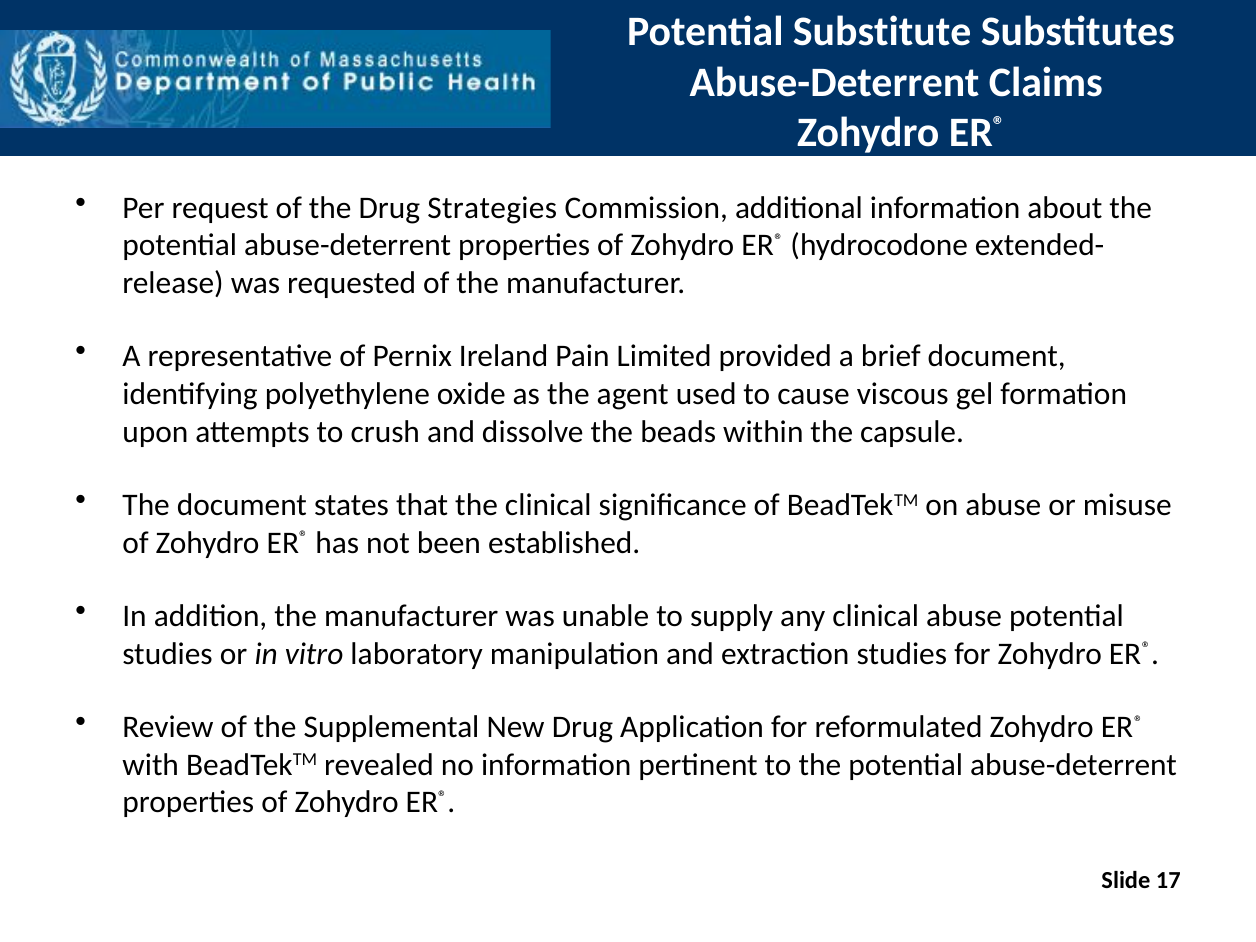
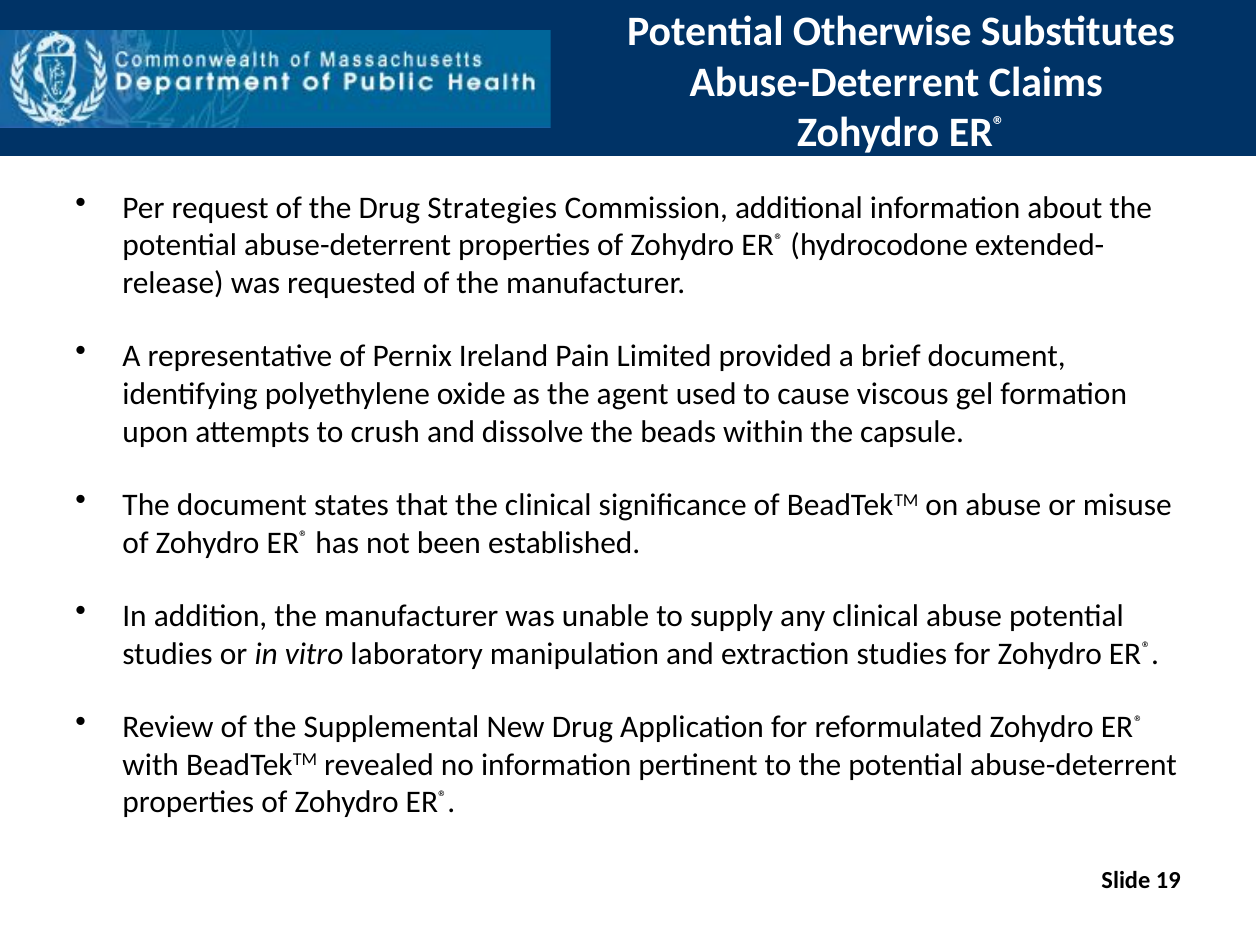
Substitute: Substitute -> Otherwise (882, 32)
17: 17 -> 19 (1168, 880)
